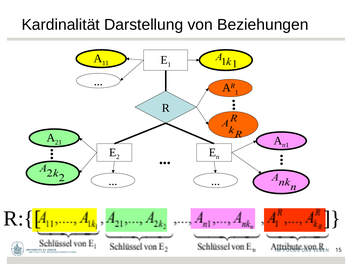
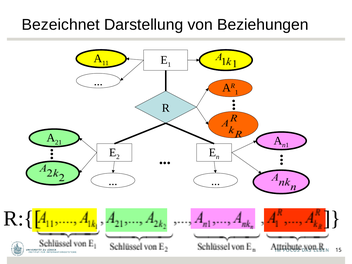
Kardinalität: Kardinalität -> Bezeichnet (61, 25)
